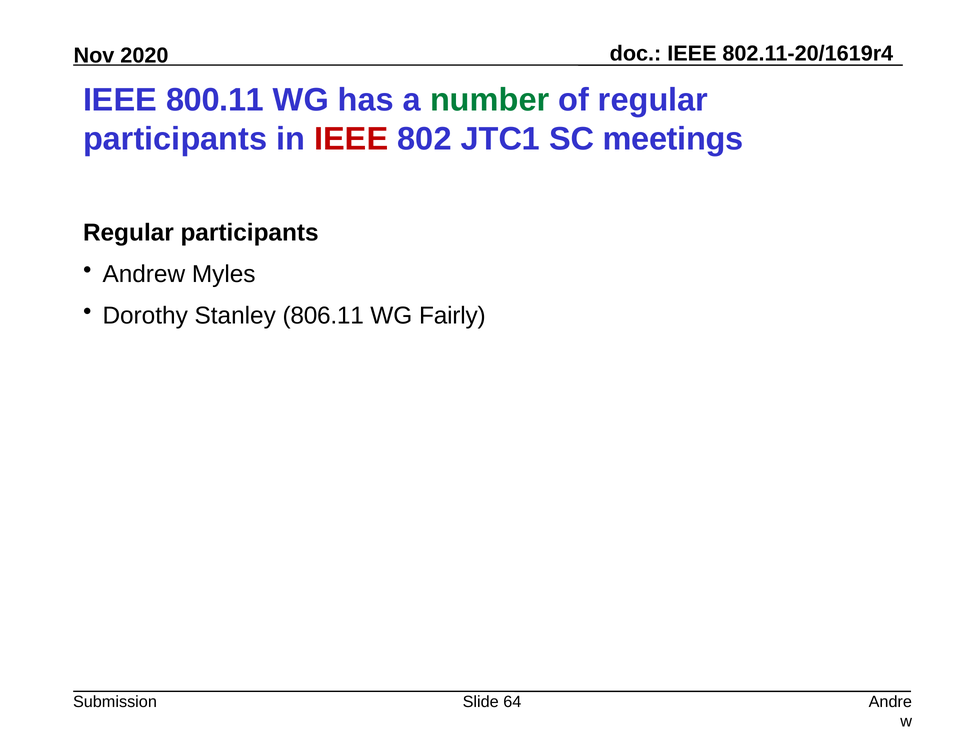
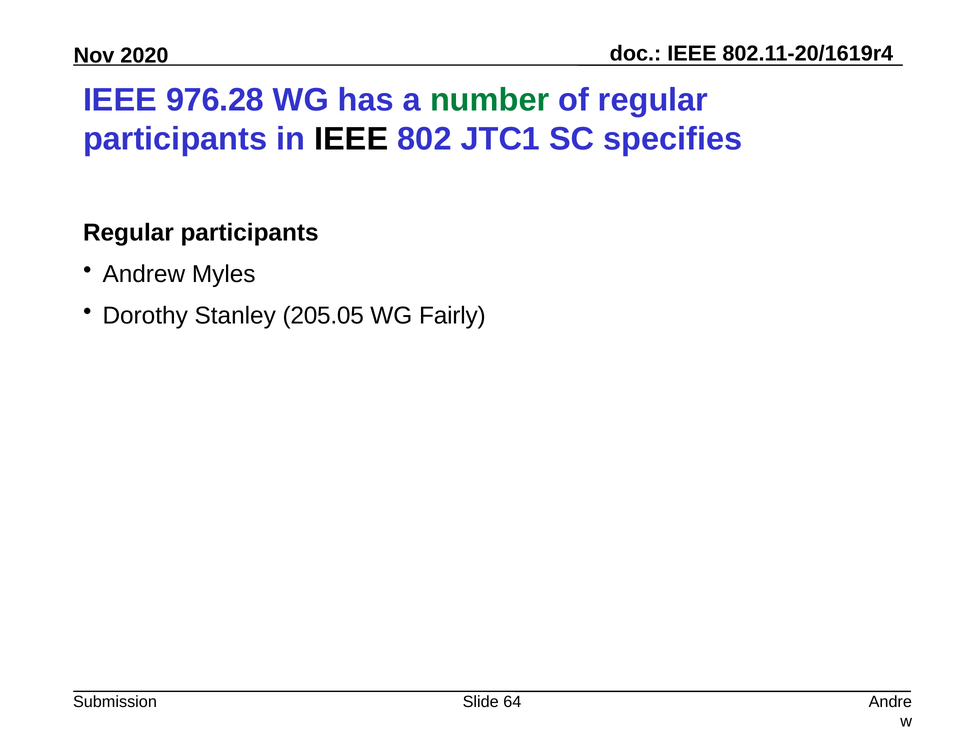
800.11: 800.11 -> 976.28 (215, 100)
IEEE colour: red -> black (351, 139)
meetings: meetings -> specifies (673, 139)
806.11: 806.11 -> 205.05 (323, 316)
